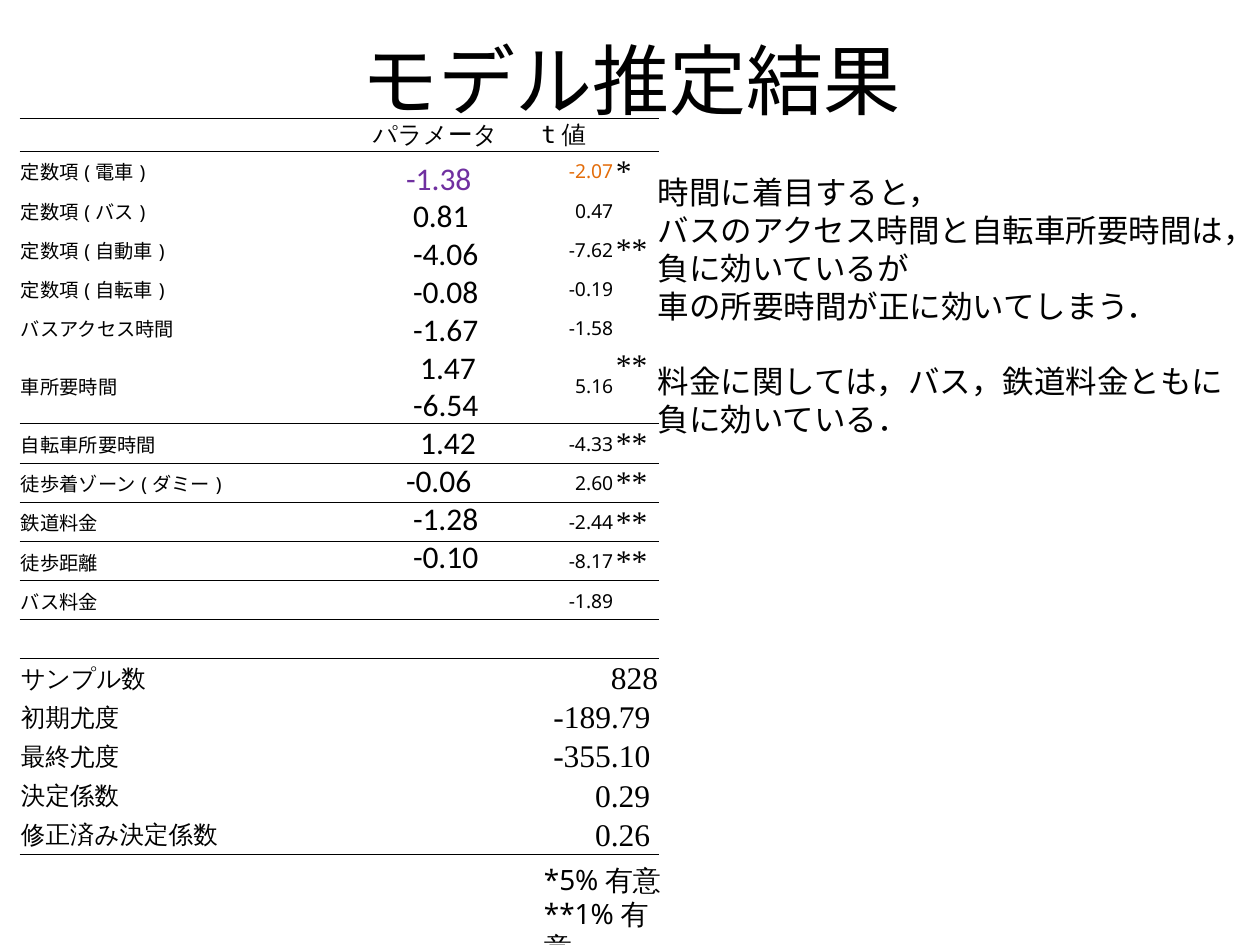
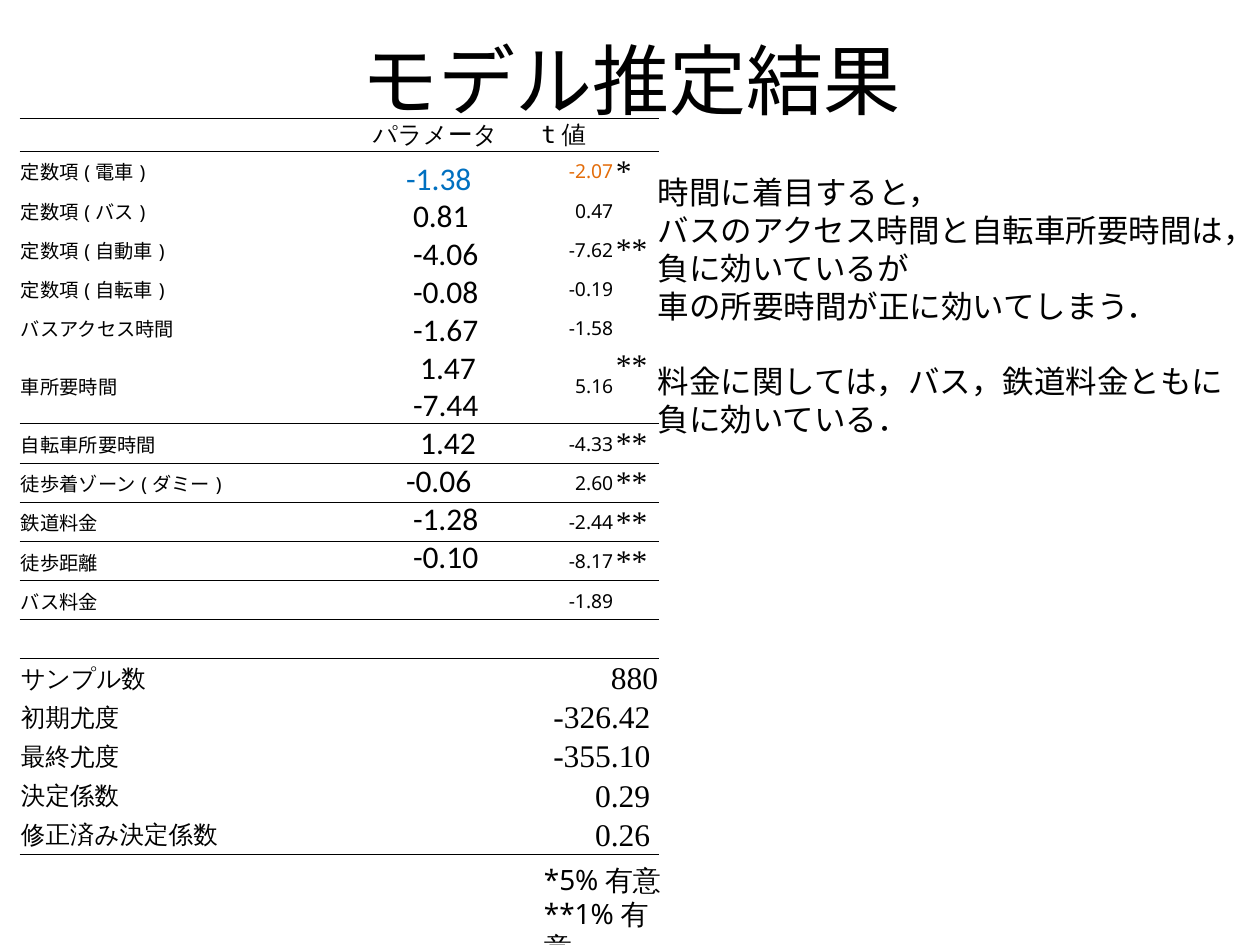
-1.38 colour: purple -> blue (439, 180)
-6.54: -6.54 -> -7.44 (446, 407)
828: 828 -> 880 (635, 679)
-189.79: -189.79 -> -326.42 (602, 718)
